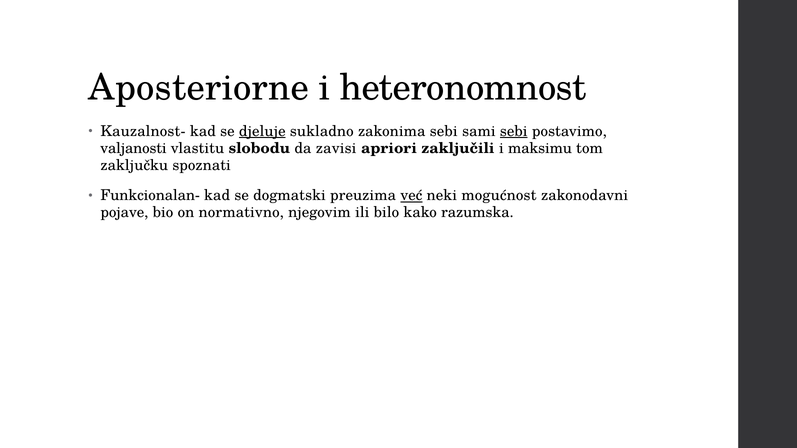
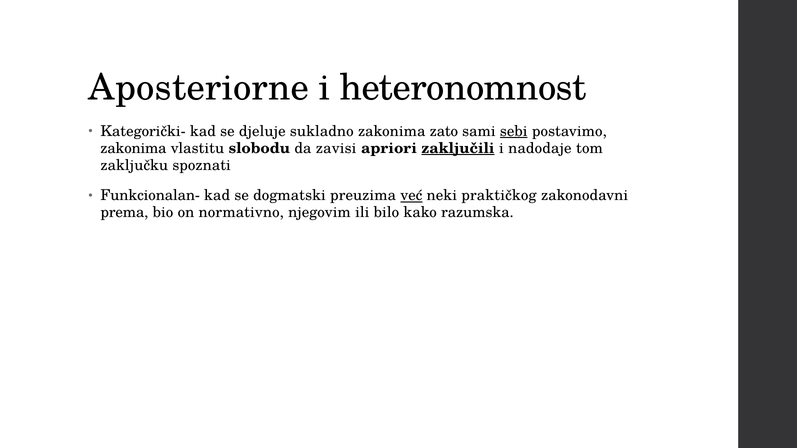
Kauzalnost-: Kauzalnost- -> Kategorički- (143, 131)
djeluje underline: present -> none (262, 131)
zakonima sebi: sebi -> zato (444, 131)
valjanosti: valjanosti -> zakonima (133, 148)
zaključili underline: none -> present (458, 148)
maksimu: maksimu -> nadodaje (540, 148)
mogućnost: mogućnost -> praktičkog (499, 196)
pojave: pojave -> prema (124, 213)
